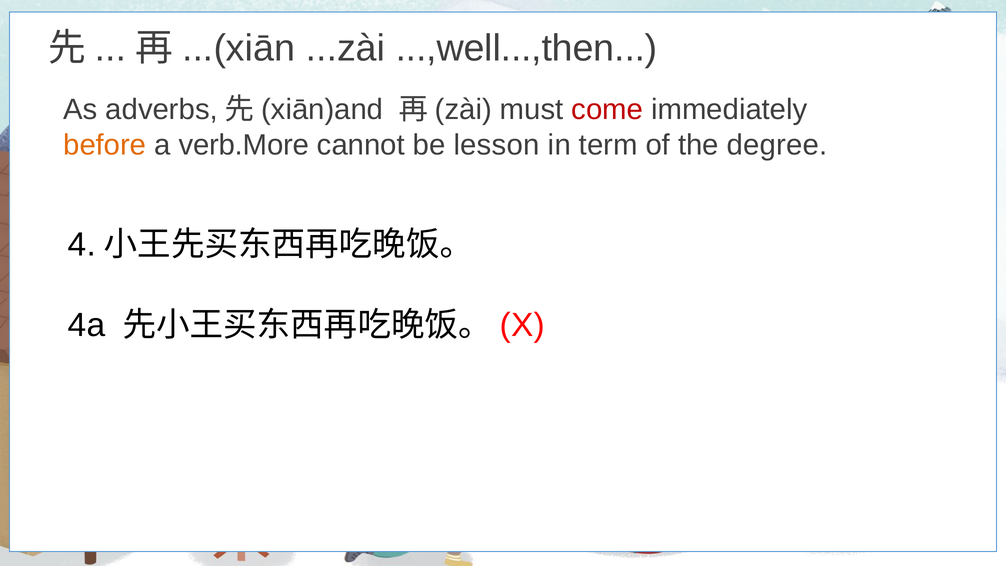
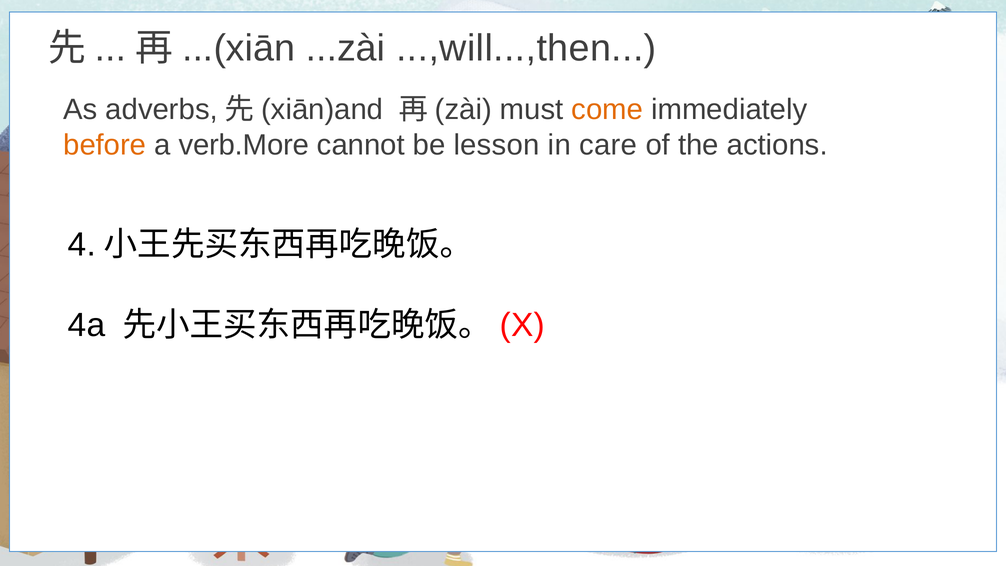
...,well...,then: ...,well...,then -> ...,will...,then (526, 48)
come colour: red -> orange (607, 110)
term: term -> care (608, 145)
degree: degree -> actions (777, 145)
